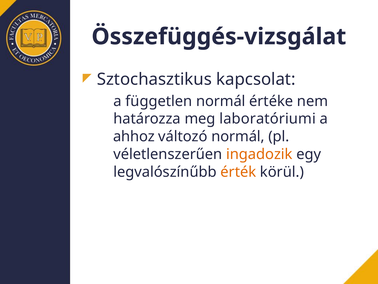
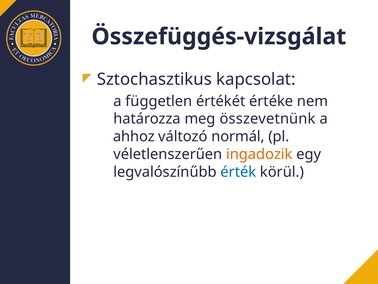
független normál: normál -> értékét (221, 101)
laboratóriumi: laboratóriumi -> összevetnünk (268, 119)
érték colour: orange -> blue (238, 172)
